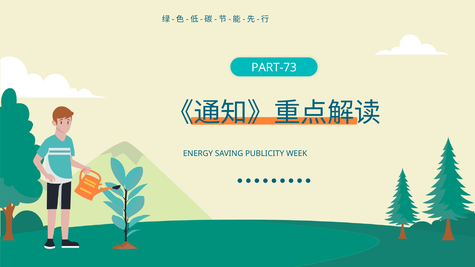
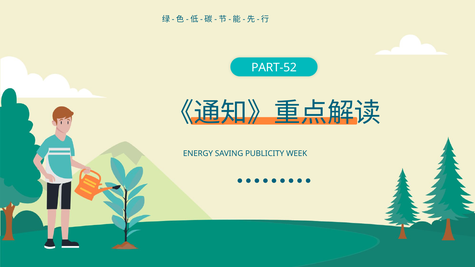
PART-73: PART-73 -> PART-52 (274, 68)
